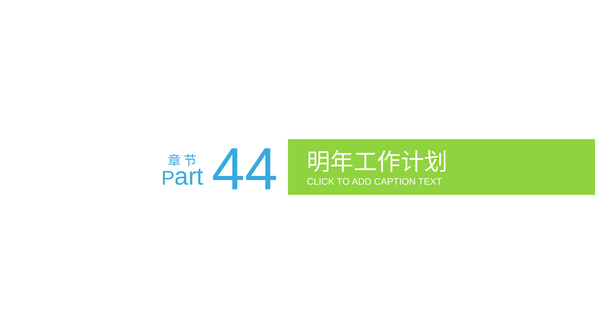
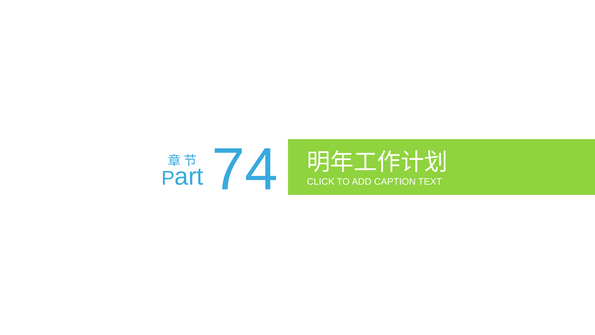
44: 44 -> 74 (245, 170)
